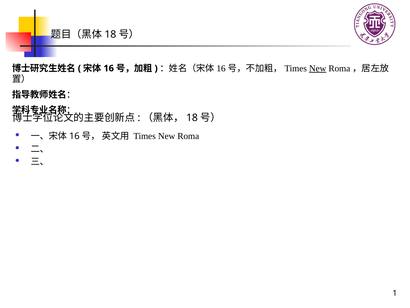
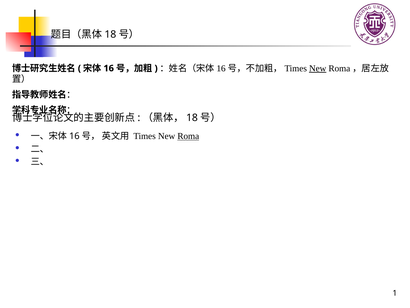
Roma underline: none -> present (188, 136)
